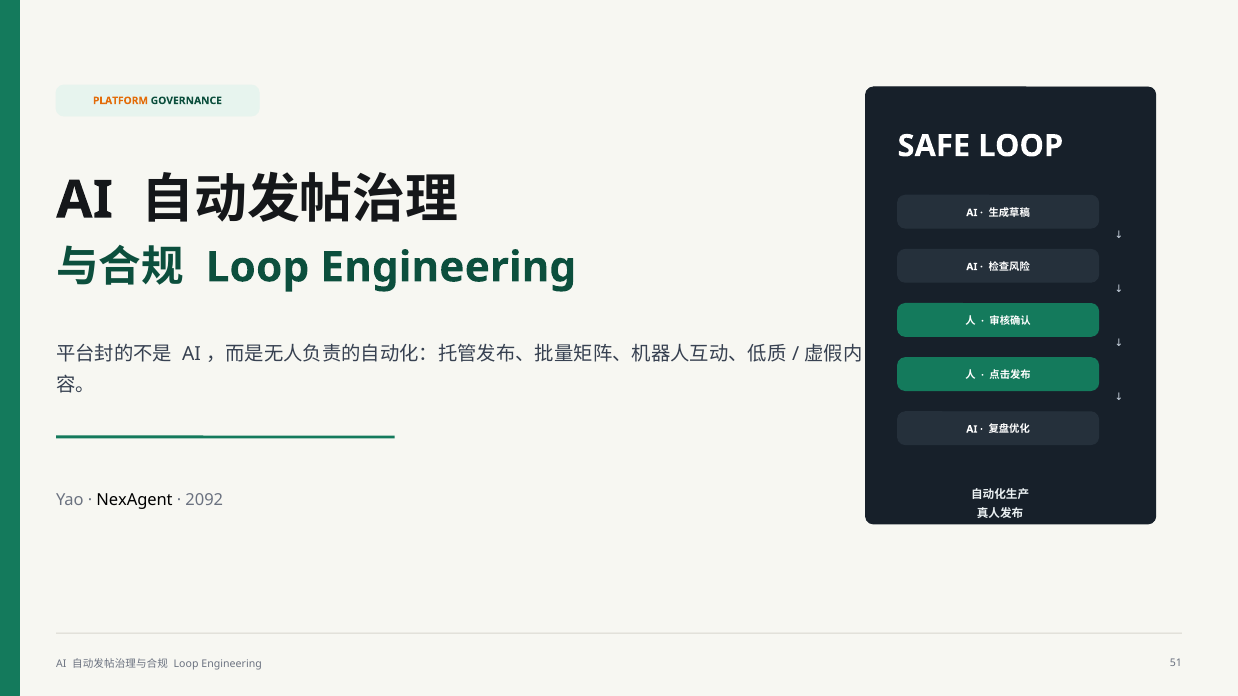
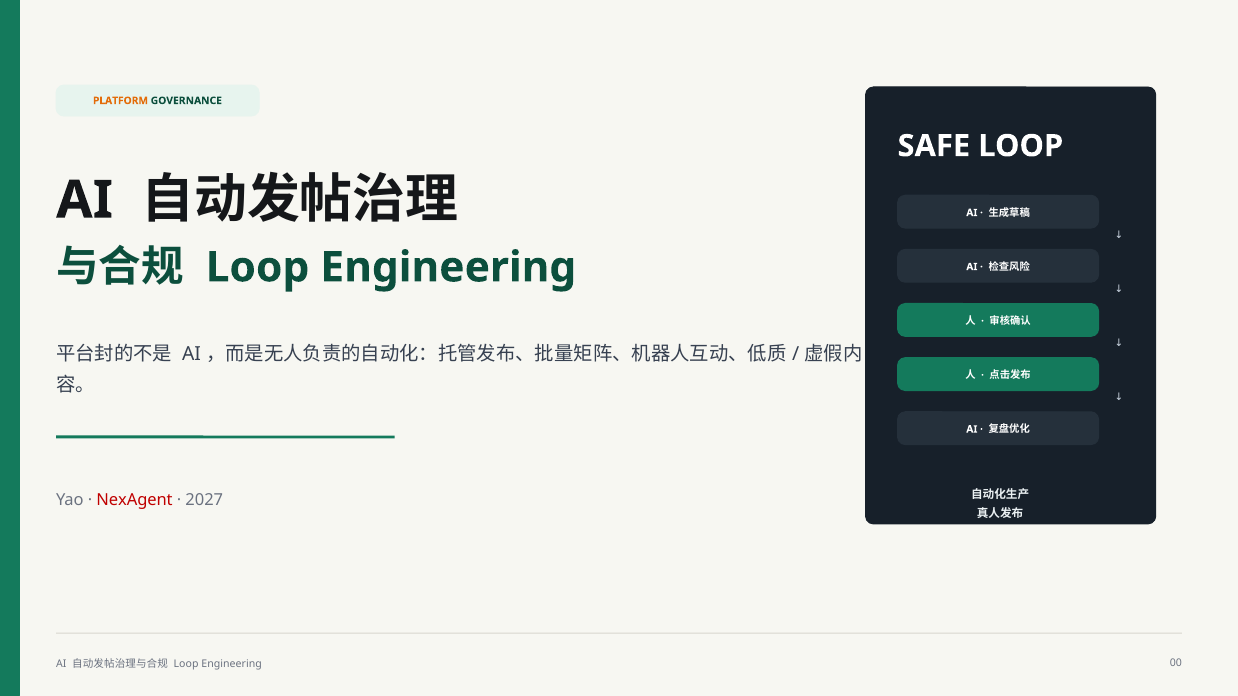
NexAgent colour: black -> red (135, 500)
2092: 2092 -> 2027 (204, 500)
51: 51 -> 00 (1176, 663)
